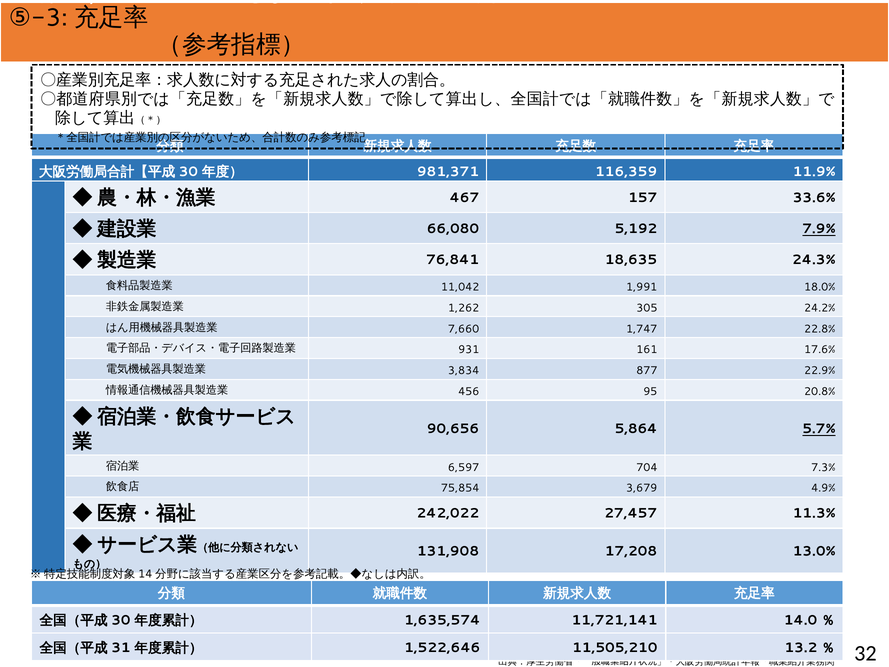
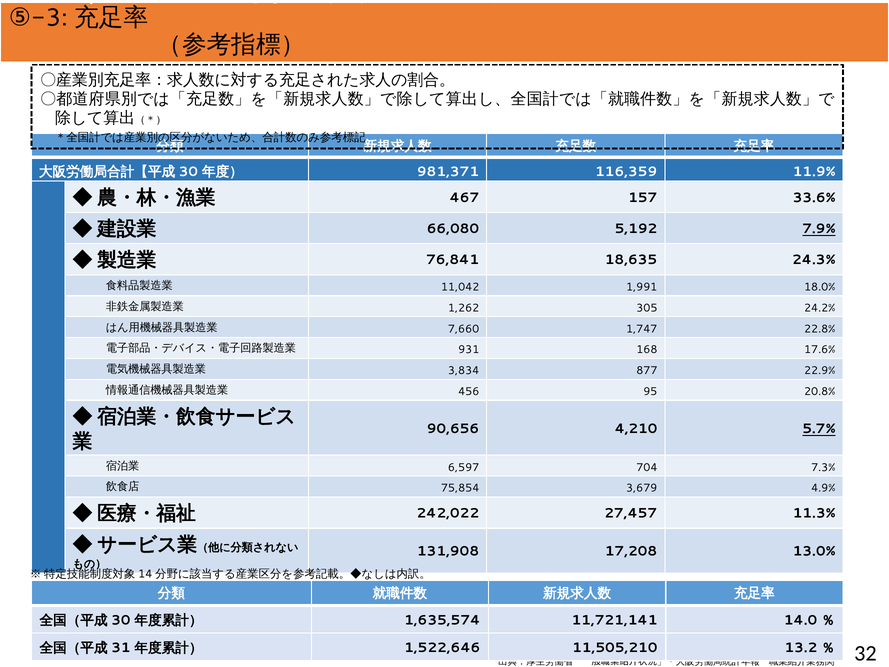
161: 161 -> 168 (647, 350)
5,864: 5,864 -> 4,210 (636, 428)
